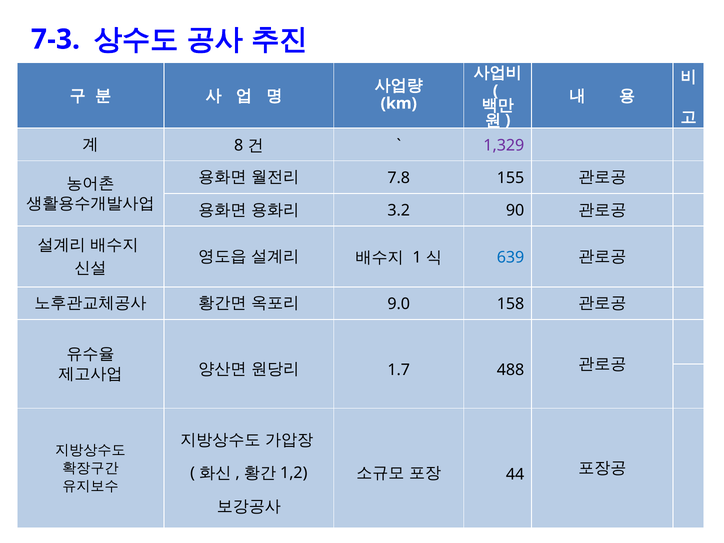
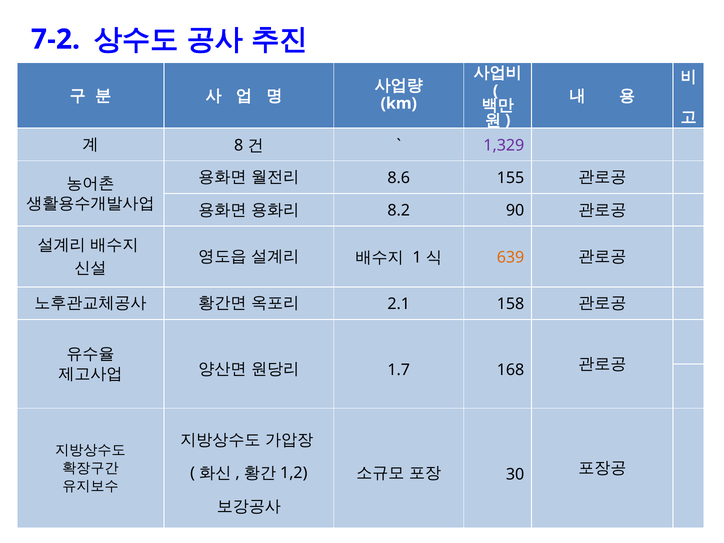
7-3: 7-3 -> 7-2 (55, 39)
7.8: 7.8 -> 8.6 (399, 178)
3.2: 3.2 -> 8.2 (399, 211)
639 colour: blue -> orange (511, 257)
9.0: 9.0 -> 2.1 (399, 304)
488: 488 -> 168 (511, 370)
44: 44 -> 30 (515, 474)
